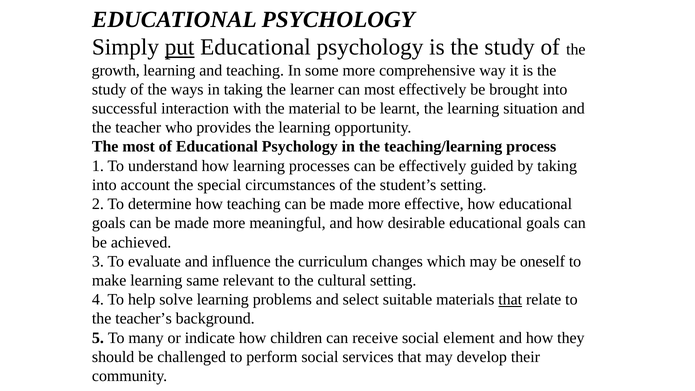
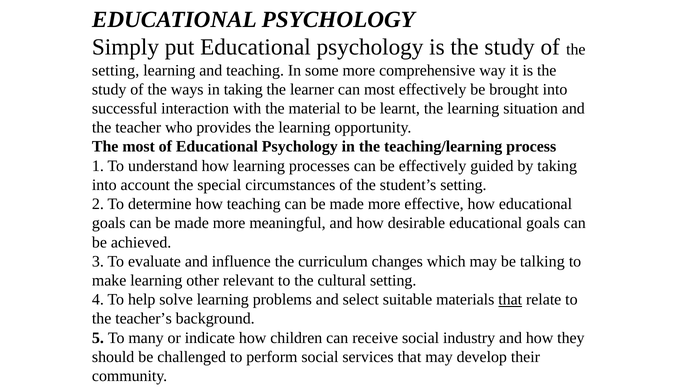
put underline: present -> none (180, 47)
growth: growth -> setting (116, 70)
oneself: oneself -> talking (542, 261)
same: same -> other (203, 280)
element: element -> industry (469, 338)
